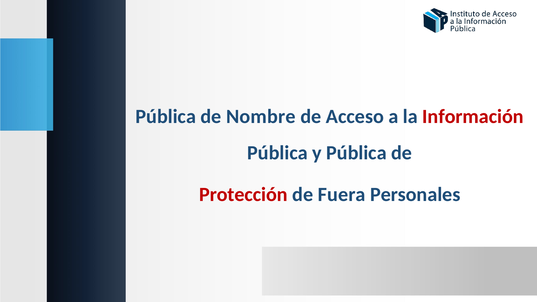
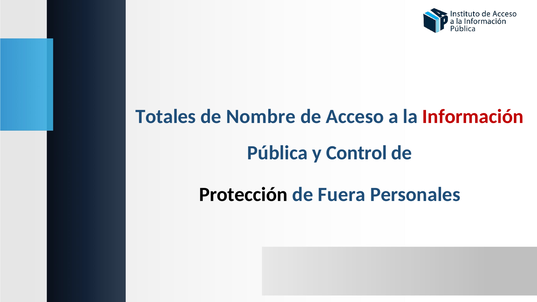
Pública: Pública -> Totales (166, 117)
y Pública: Pública -> Control (357, 153)
Protección colour: red -> black (243, 195)
